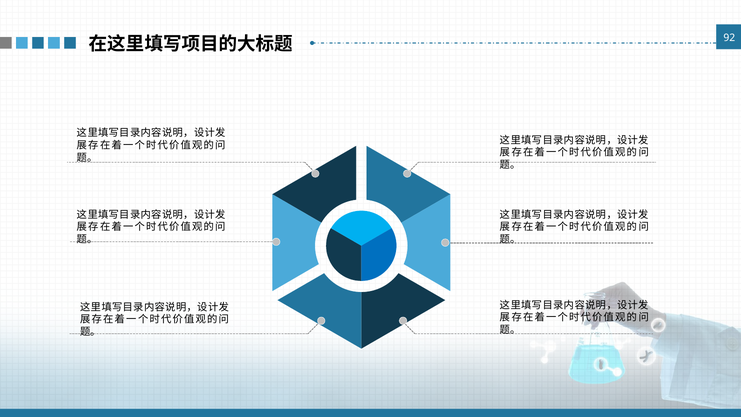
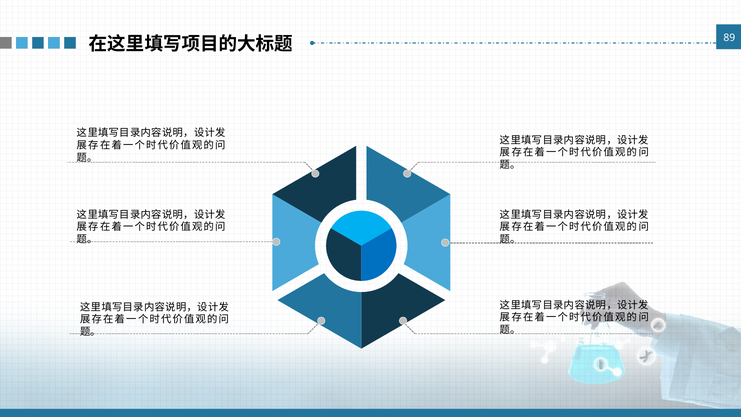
92: 92 -> 89 (729, 38)
